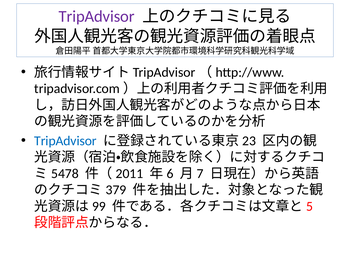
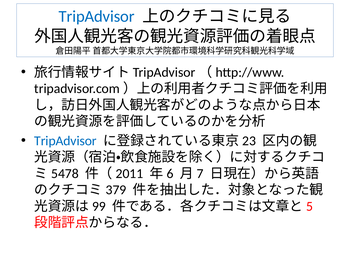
TripAdvisor colour: purple -> blue (97, 17)
